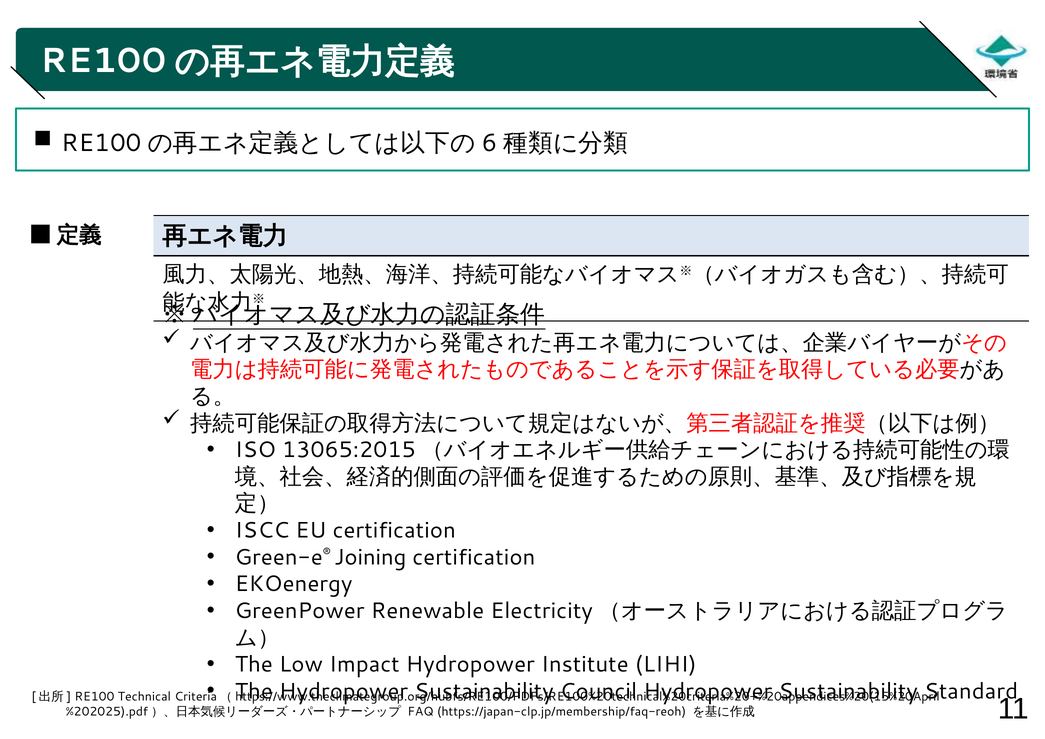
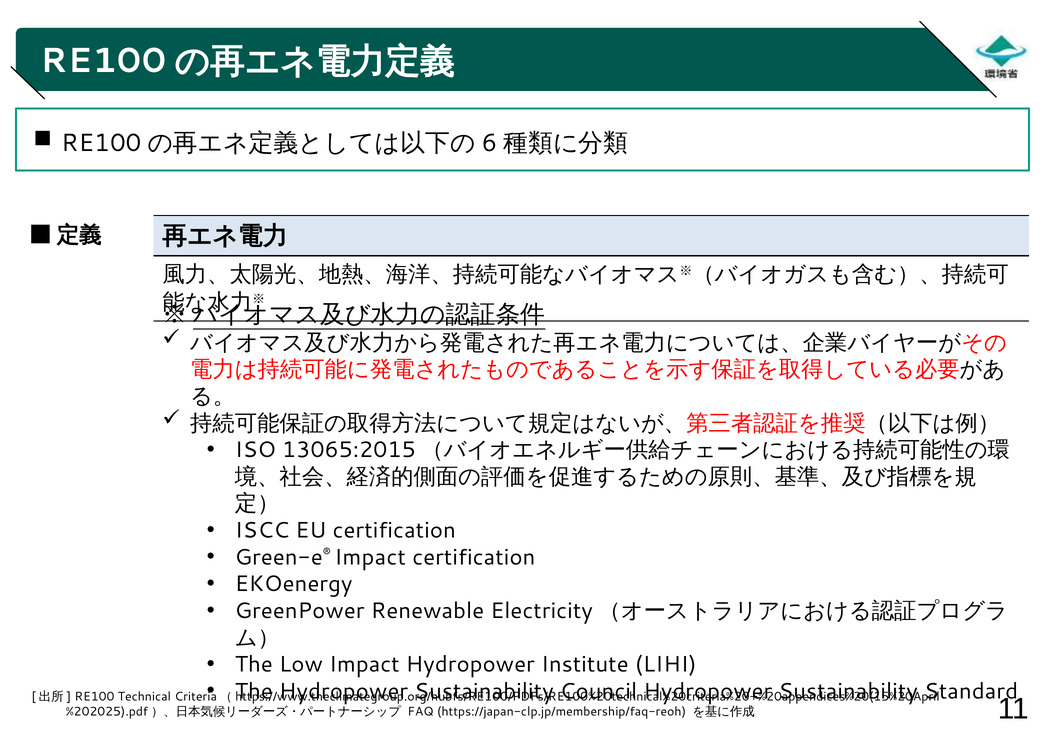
Green-e® Joining: Joining -> Impact (370, 557)
